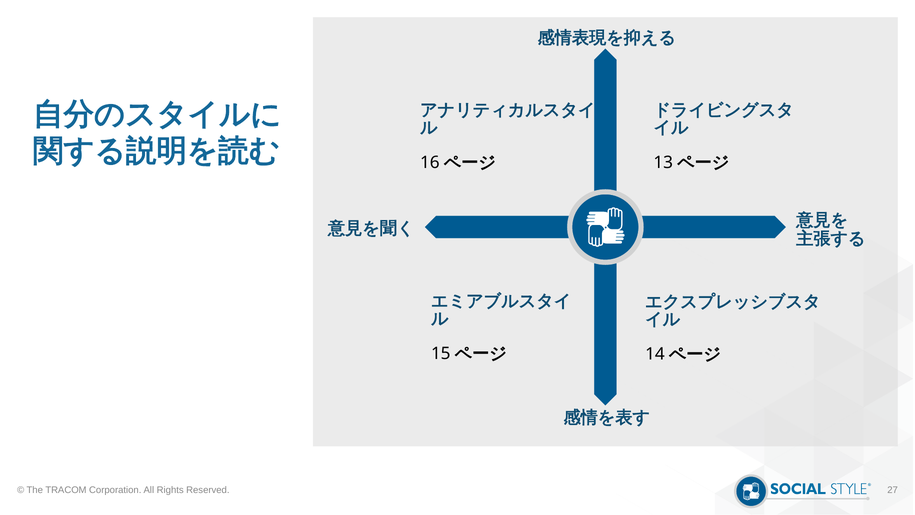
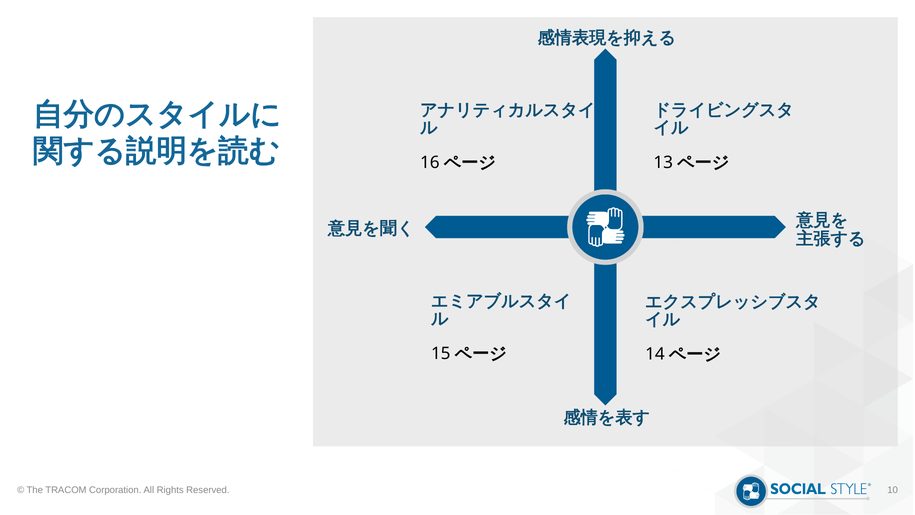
27: 27 -> 10 (893, 490)
